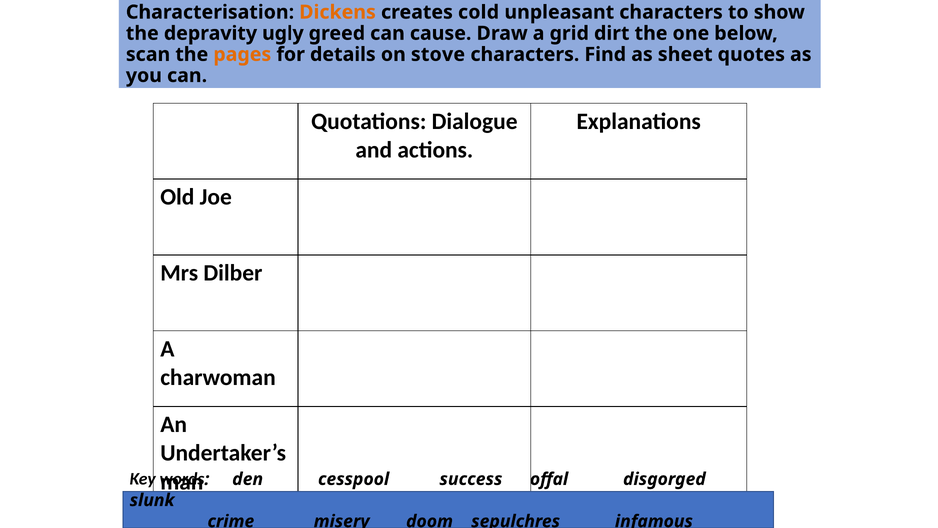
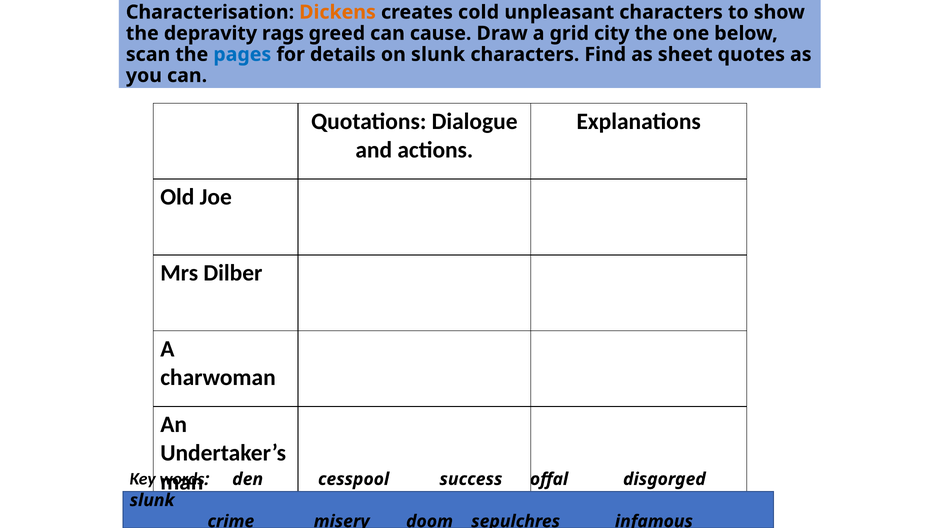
ugly: ugly -> rags (283, 33)
dirt: dirt -> city (612, 33)
pages colour: orange -> blue (242, 54)
on stove: stove -> slunk (438, 54)
